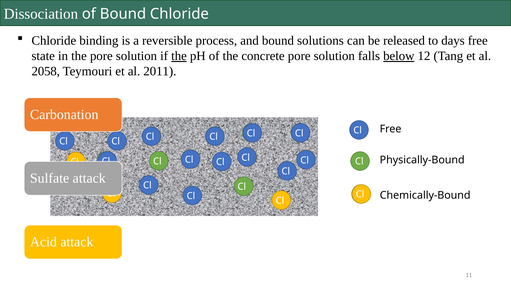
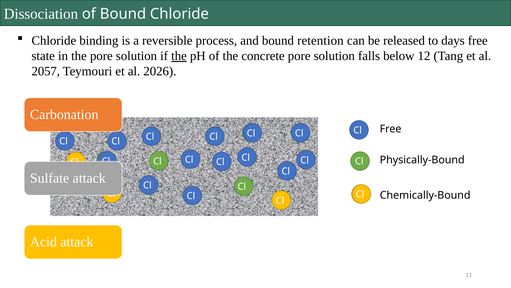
solutions: solutions -> retention (320, 41)
below underline: present -> none (399, 56)
2058: 2058 -> 2057 (46, 71)
2011: 2011 -> 2026 (160, 71)
